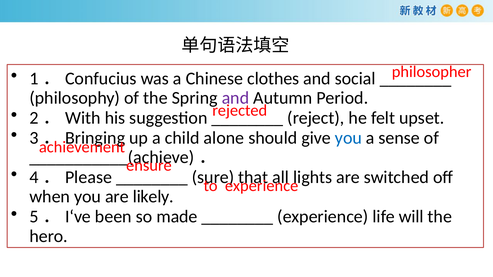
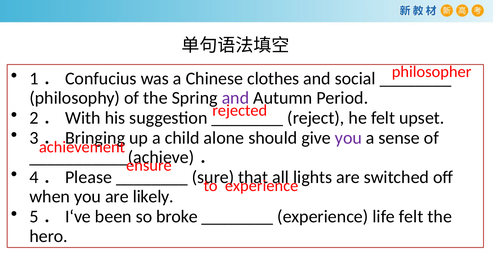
you colour: blue -> purple (348, 138)
made: made -> broke (177, 217)
life will: will -> felt (411, 217)
